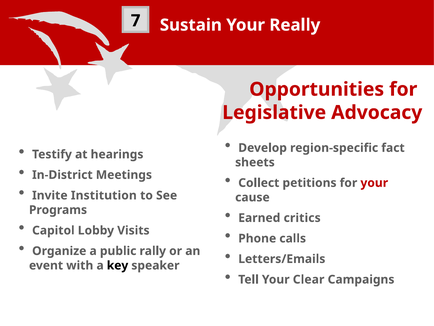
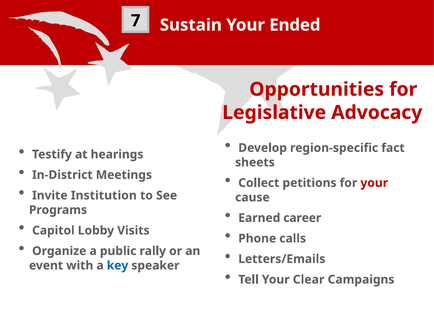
Really: Really -> Ended (295, 25)
critics: critics -> career (302, 218)
key colour: black -> blue (118, 265)
